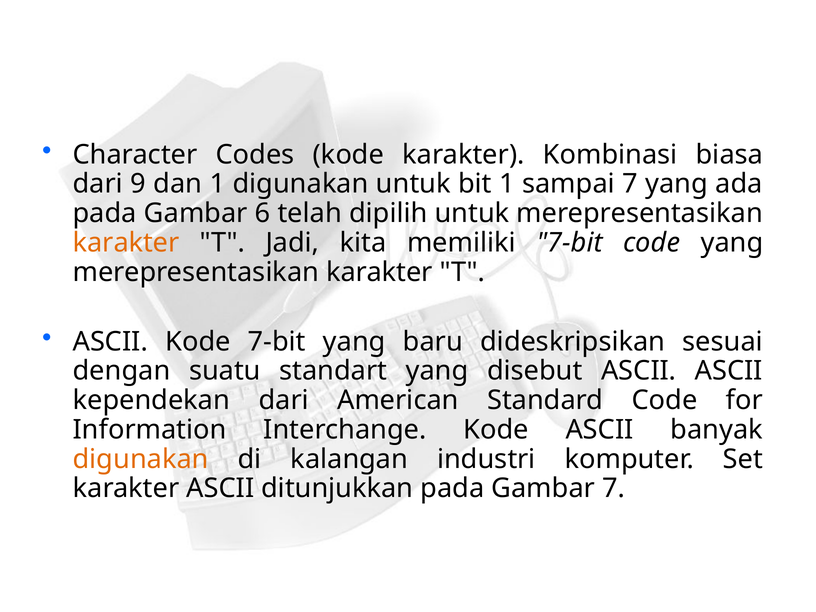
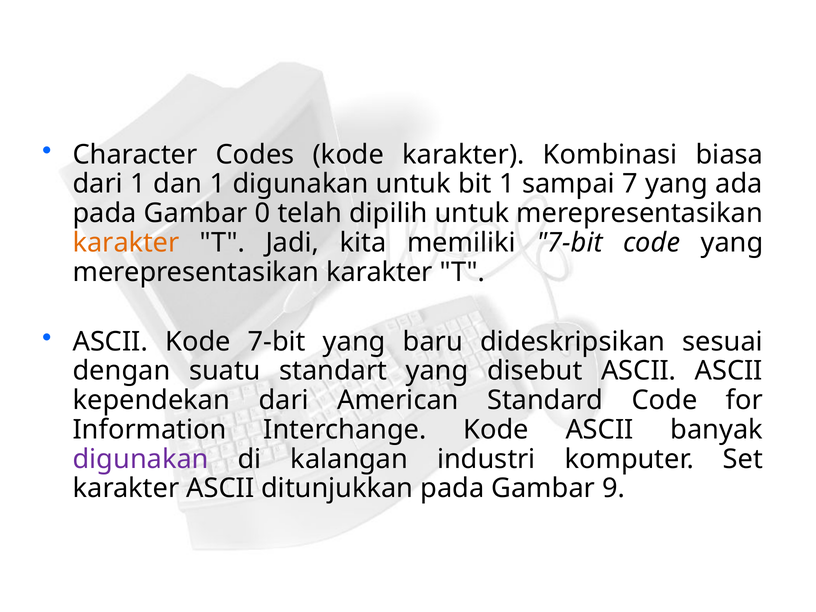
dari 9: 9 -> 1 (138, 184)
6: 6 -> 0 (263, 213)
digunakan colour: orange -> purple (141, 459)
Gambar 7: 7 -> 9 (614, 488)
